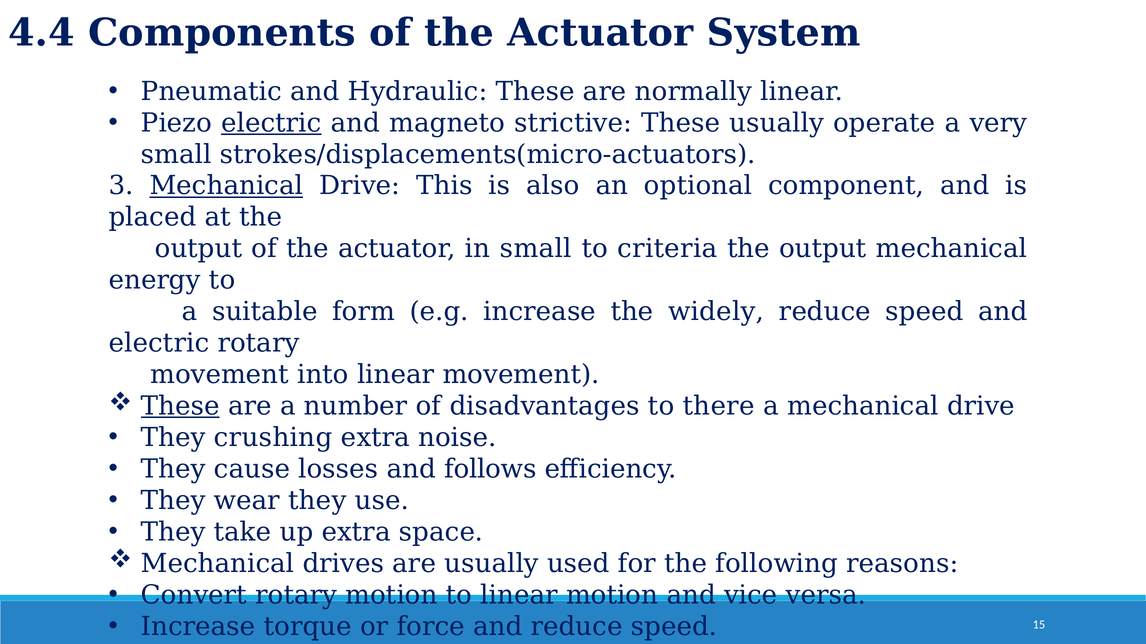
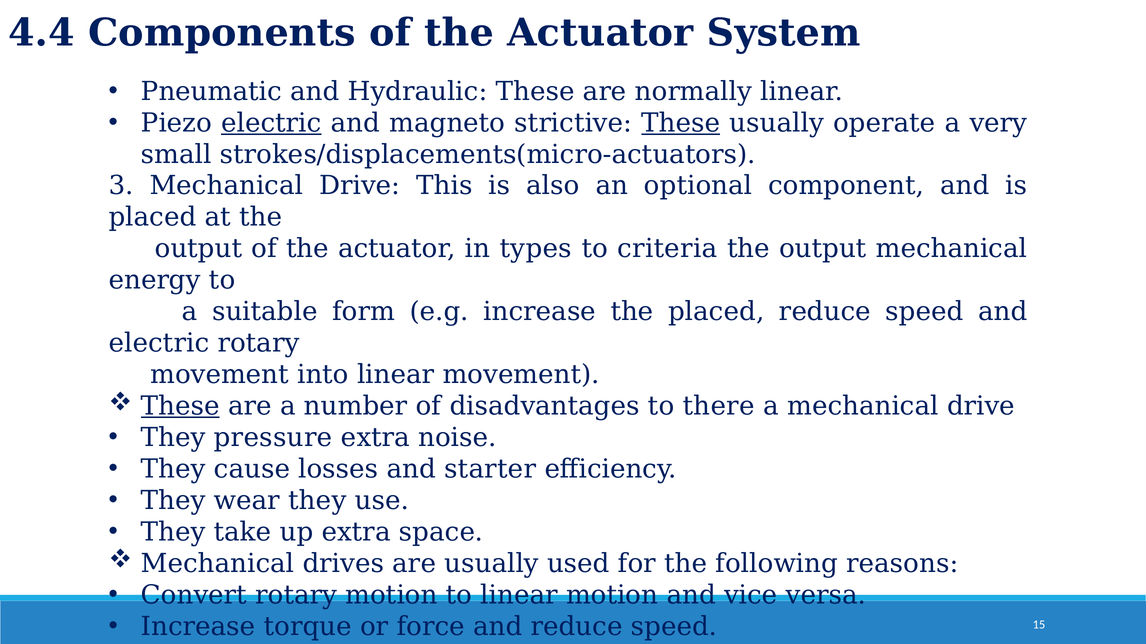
These underline: none -> present (681, 123)
Mechanical underline: present -> none (226, 186)
in small: small -> types (536, 249)
the widely: widely -> placed (716, 312)
crushing: crushing -> pressure (273, 438)
follows: follows -> starter (490, 470)
